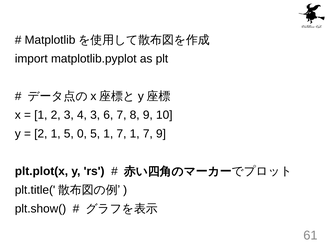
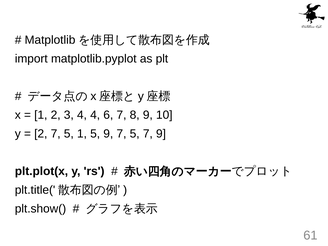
4 3: 3 -> 4 (95, 115)
2 1: 1 -> 7 (56, 134)
5 0: 0 -> 1 (82, 134)
5 1: 1 -> 9 (108, 134)
1: 1 -> 5 (135, 134)
